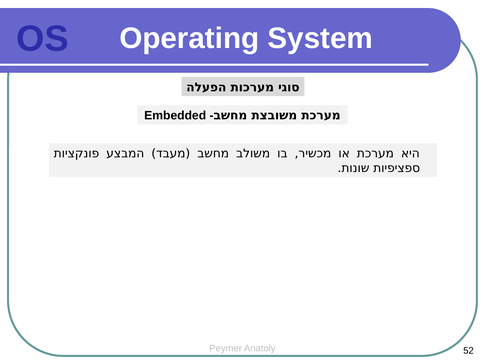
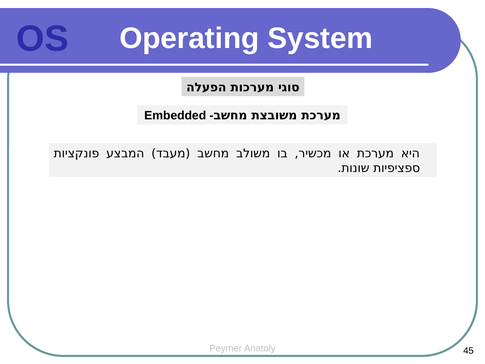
52: 52 -> 45 (468, 351)
